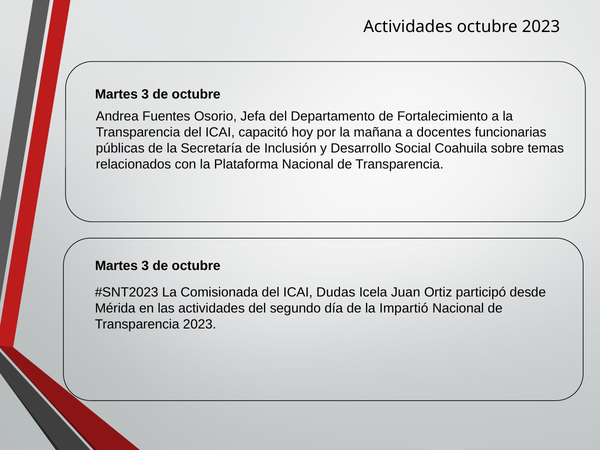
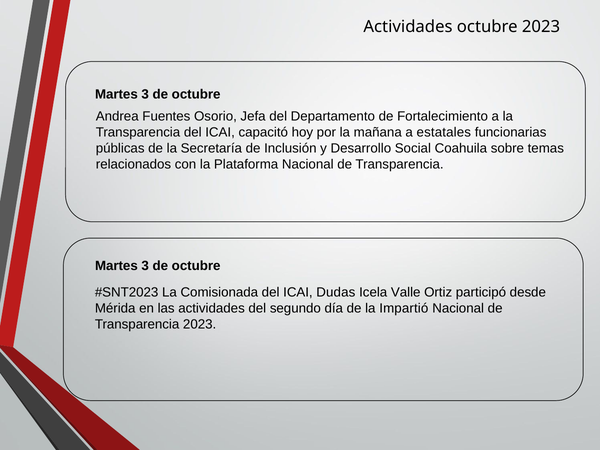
docentes: docentes -> estatales (444, 132)
Juan: Juan -> Valle (406, 292)
